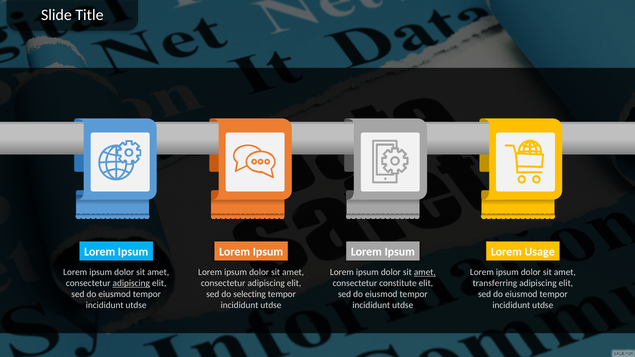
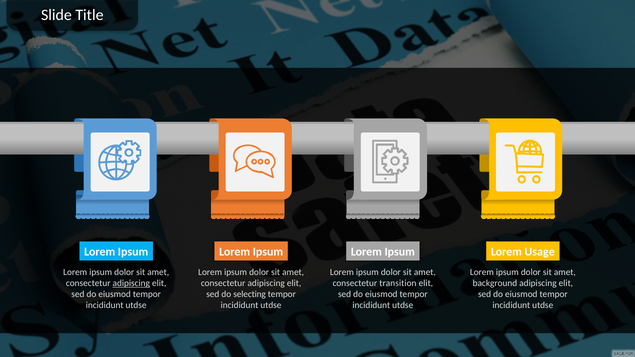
amet underline: present -> none (425, 272)
constitute: constitute -> transition (398, 283)
transferring: transferring -> background (495, 283)
